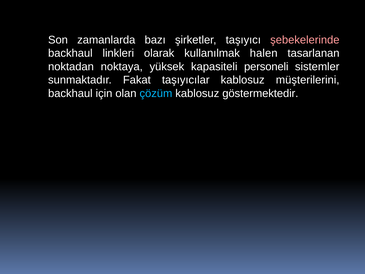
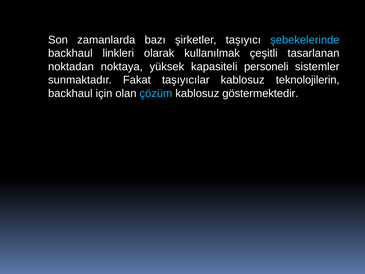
şebekelerinde colour: pink -> light blue (305, 40)
halen: halen -> çeşitli (264, 53)
müşterilerini: müşterilerini -> teknolojilerin (308, 80)
